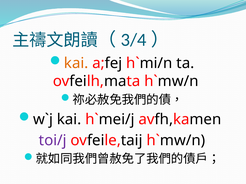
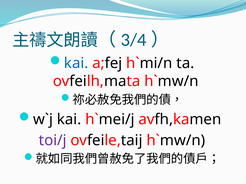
kai colour: orange -> blue (76, 63)
